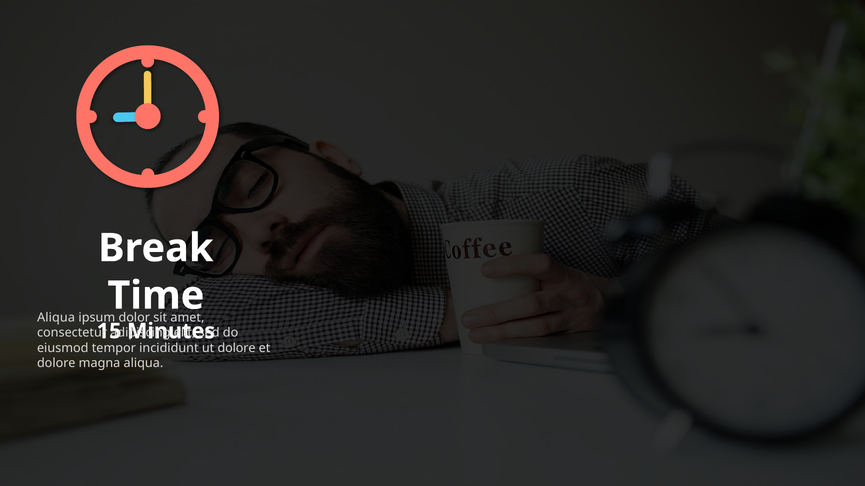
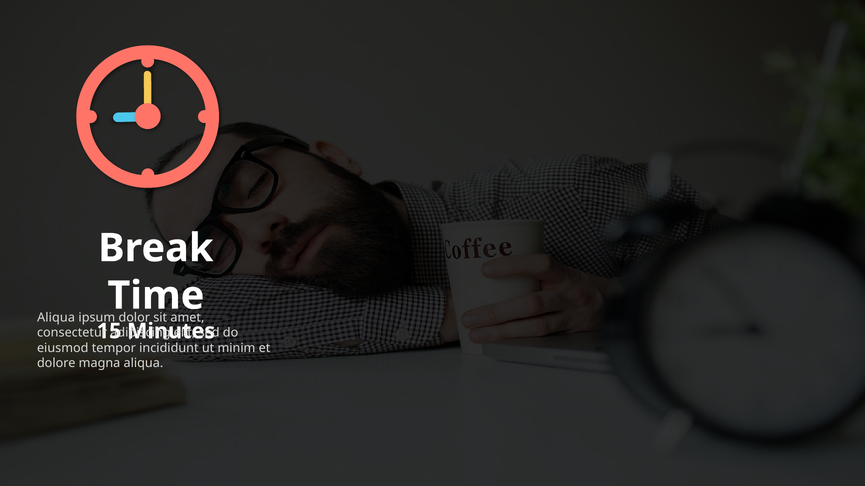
dolore: dolore -> minim (236, 348)
